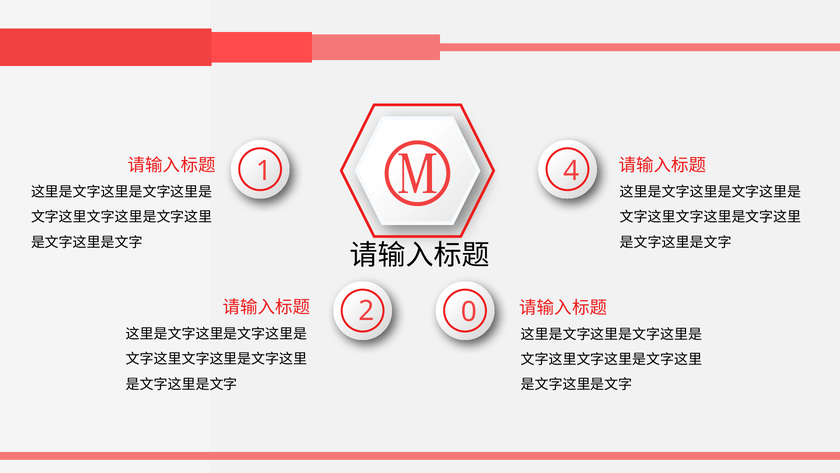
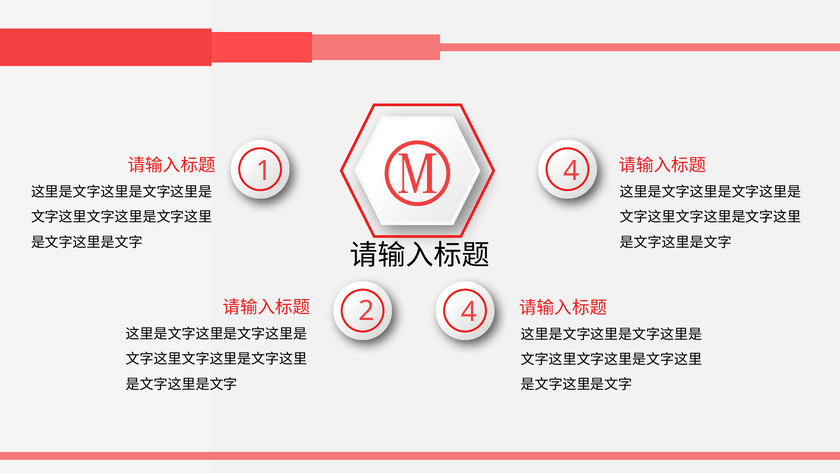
2 0: 0 -> 4 (469, 312)
